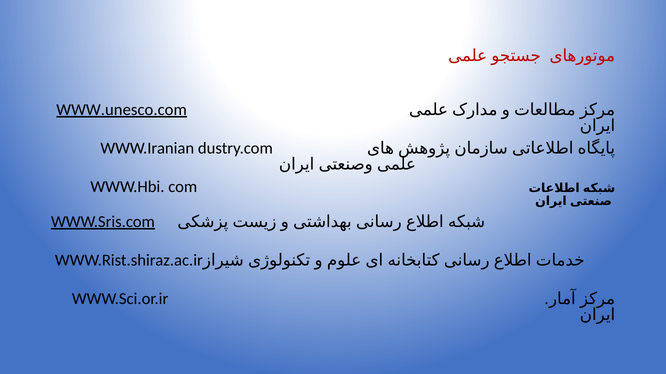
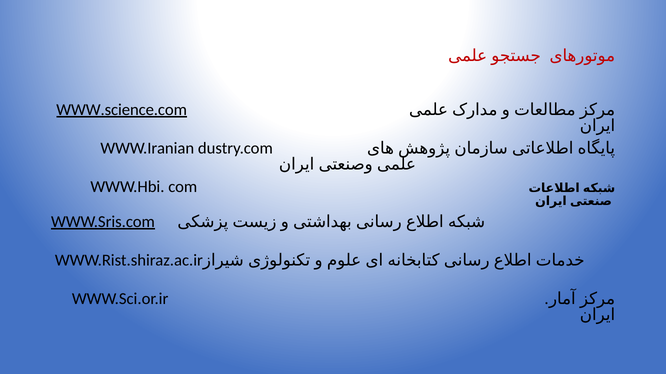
WWW.unesco.com: WWW.unesco.com -> WWW.science.com (122, 110)
